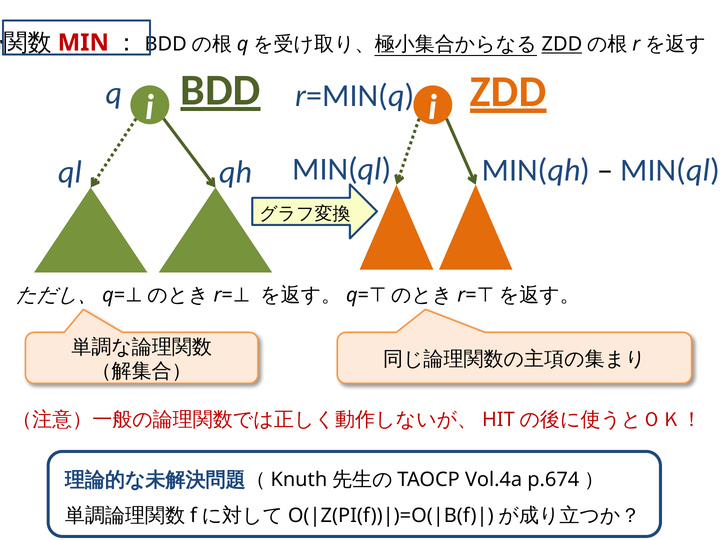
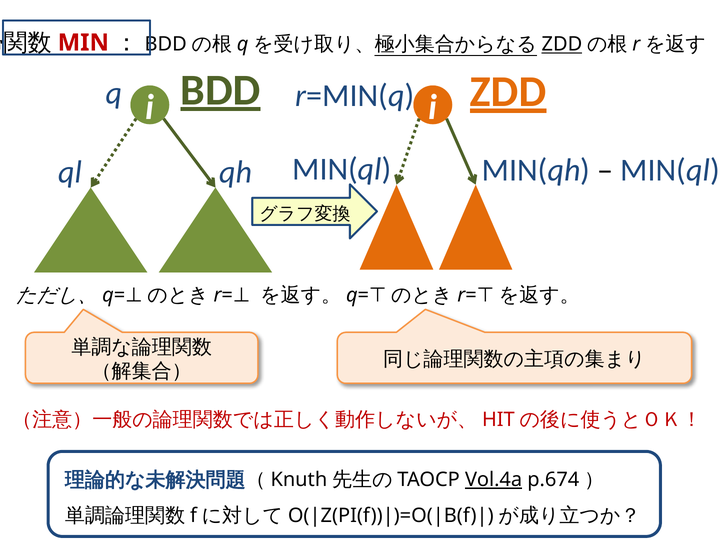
Vol.4a underline: none -> present (494, 480)
